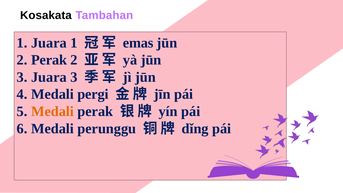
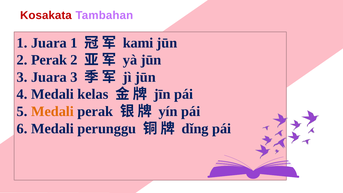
Kosakata colour: black -> red (46, 15)
emas: emas -> kami (138, 43)
pergi: pergi -> kelas (93, 94)
